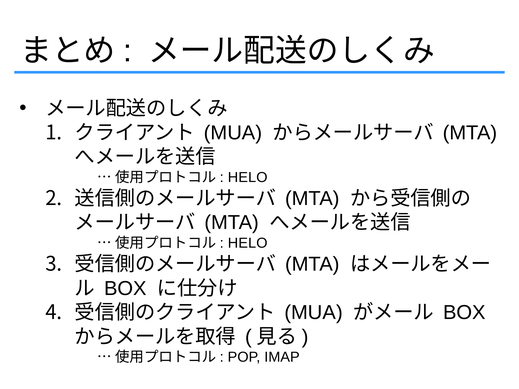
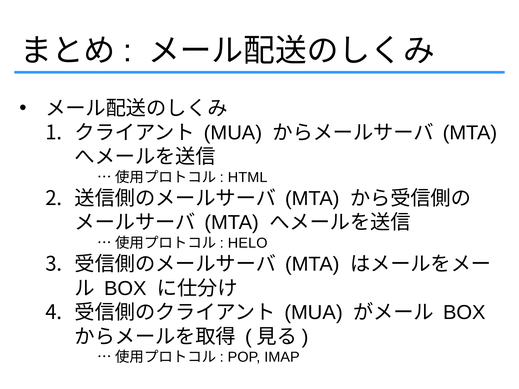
HELO: HELO -> HTML (248, 177)
